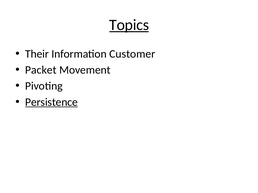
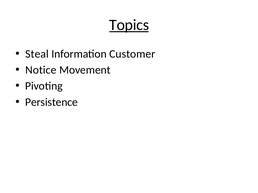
Their: Their -> Steal (37, 54)
Packet: Packet -> Notice (41, 70)
Persistence underline: present -> none (52, 102)
